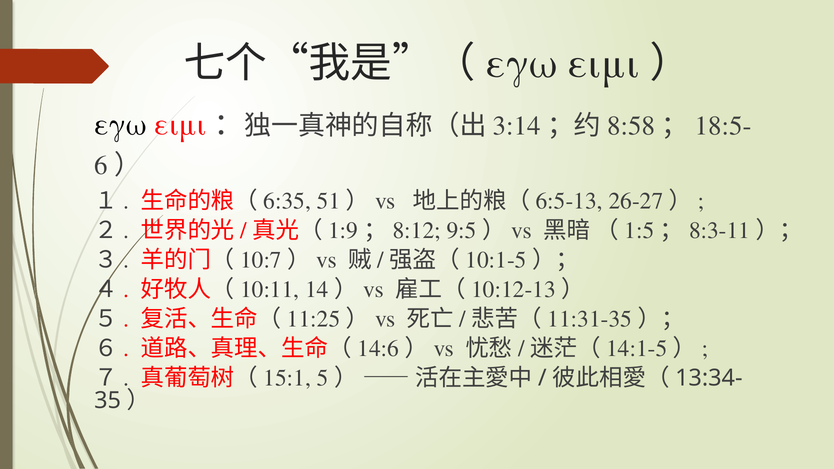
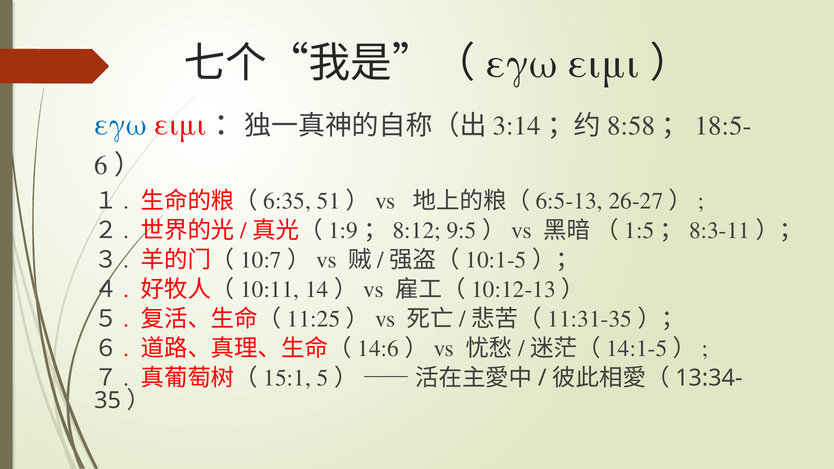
εγω colour: black -> blue (121, 125)
